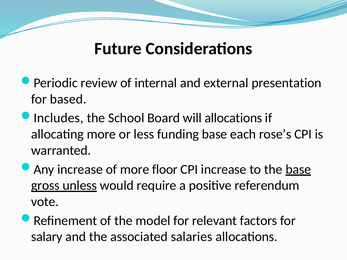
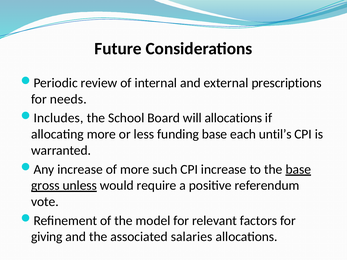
presentation: presentation -> prescriptions (287, 83)
based: based -> needs (68, 99)
rose’s: rose’s -> until’s (275, 134)
floor: floor -> such (165, 169)
salary: salary -> giving (47, 237)
